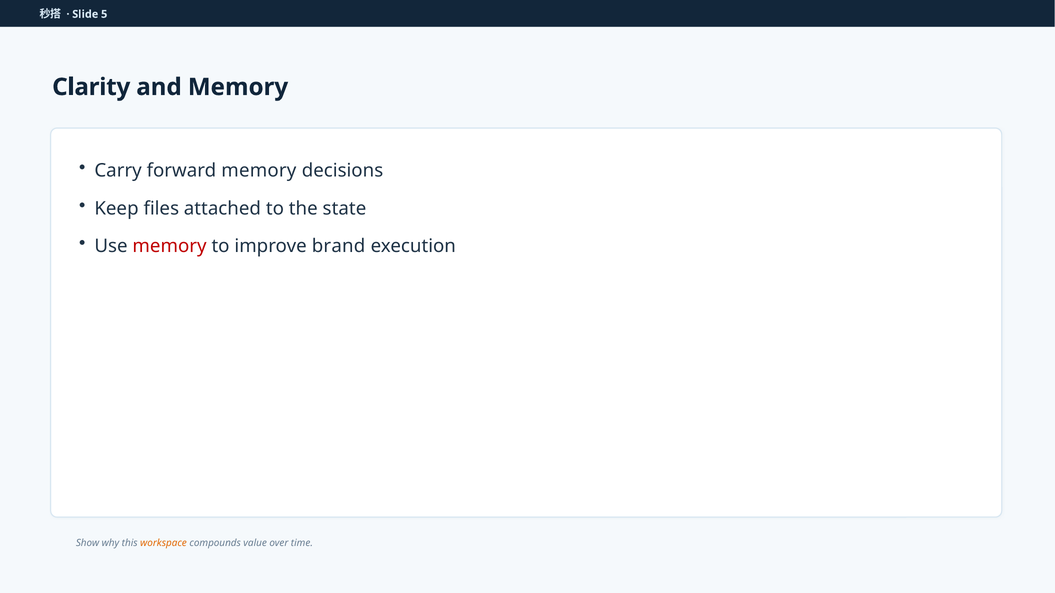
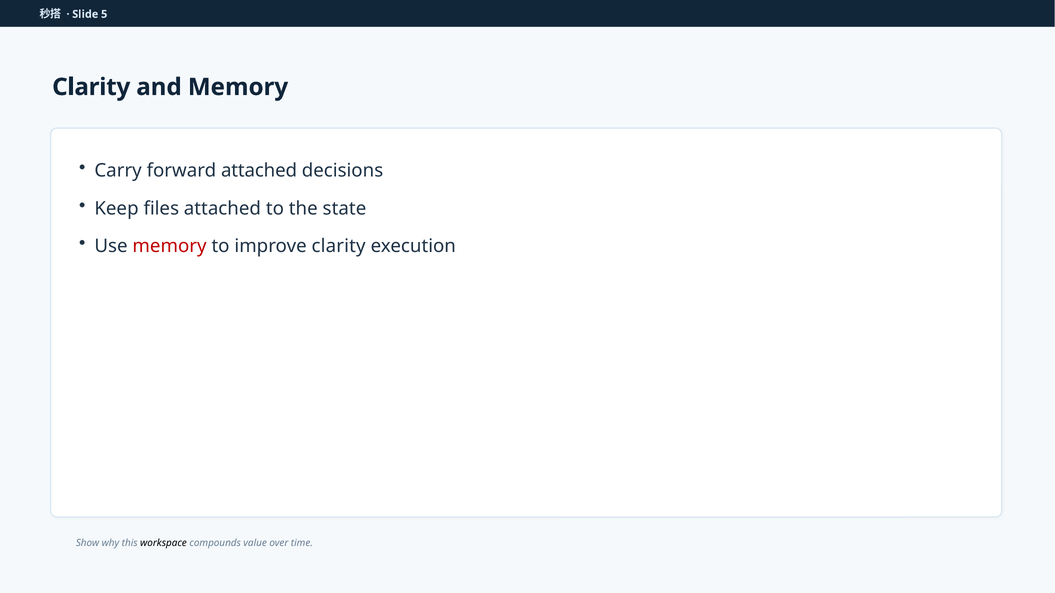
forward memory: memory -> attached (259, 171)
improve brand: brand -> clarity (339, 246)
workspace colour: orange -> black (163, 543)
